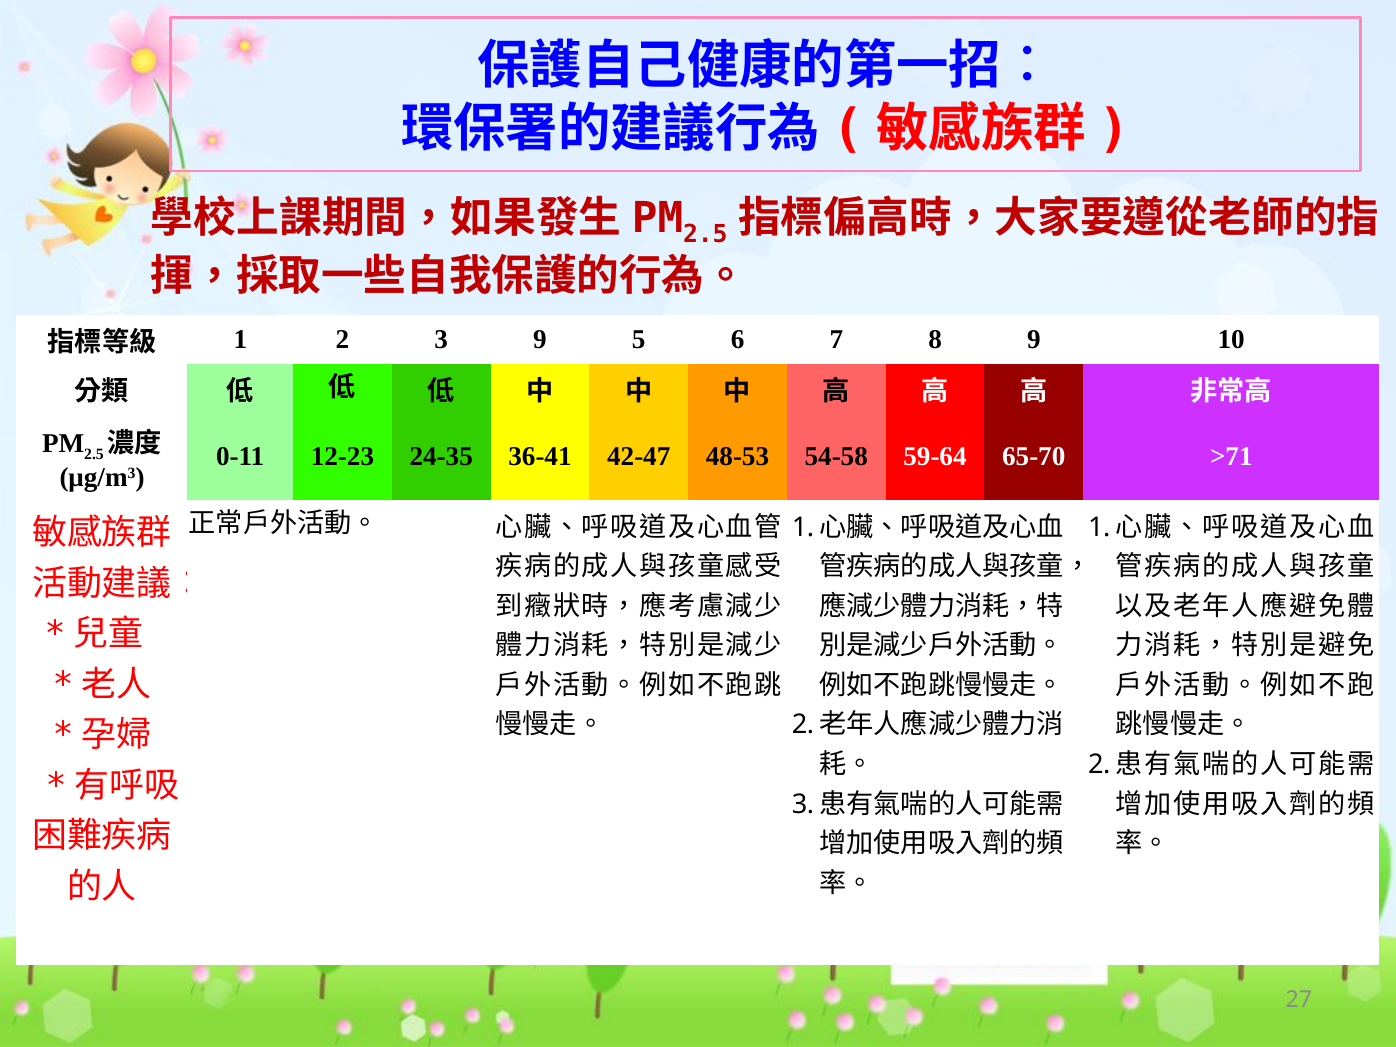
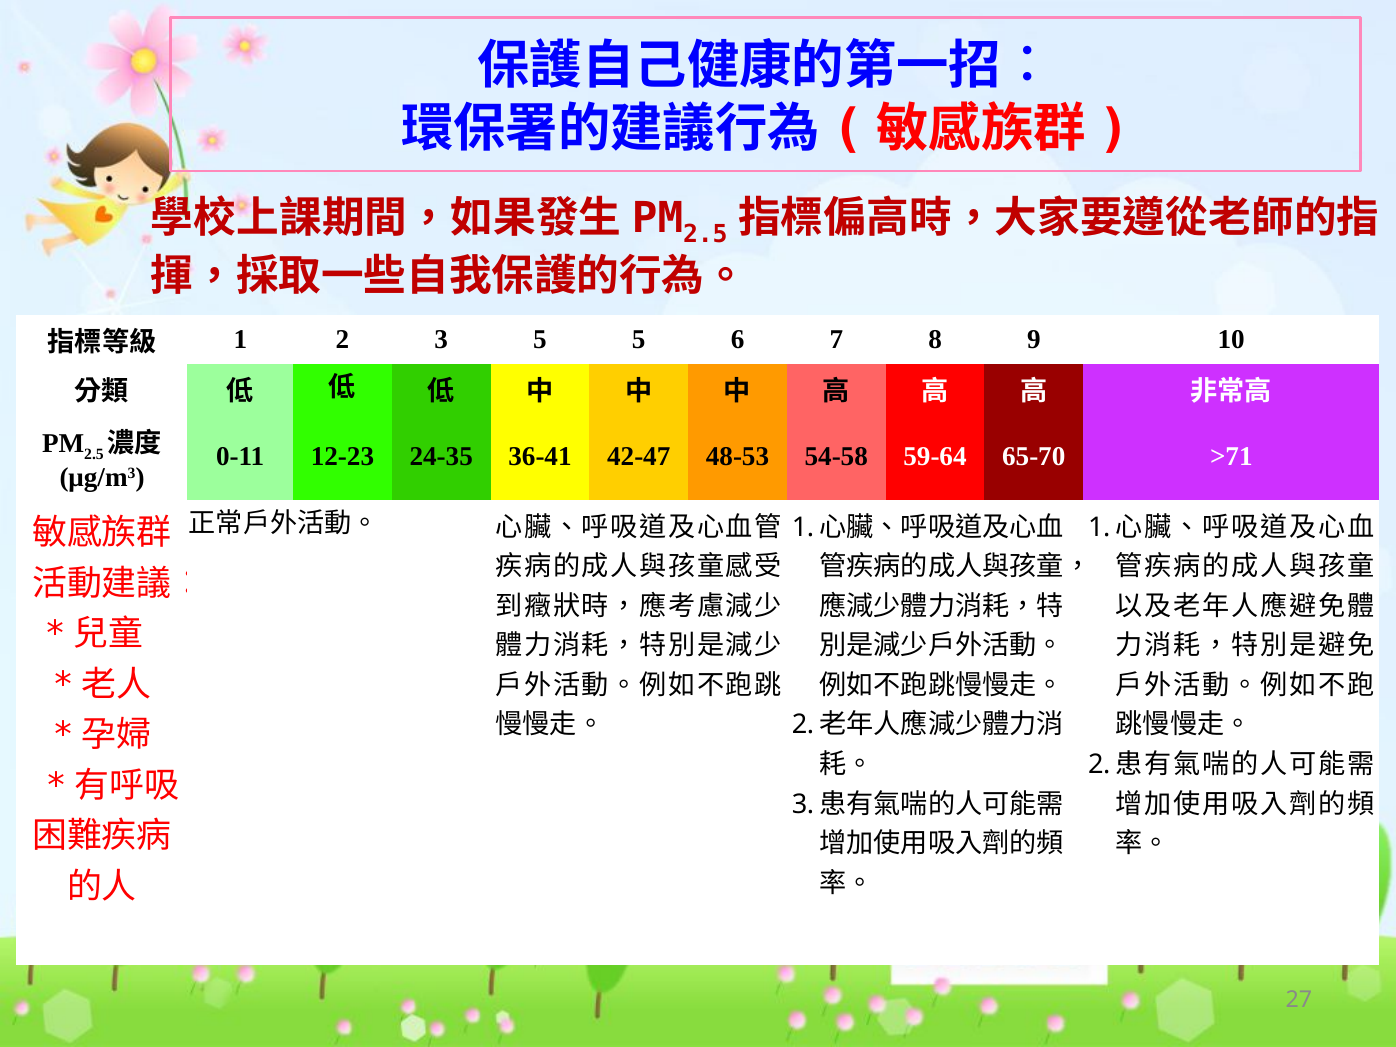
3 9: 9 -> 5 (540, 340)
